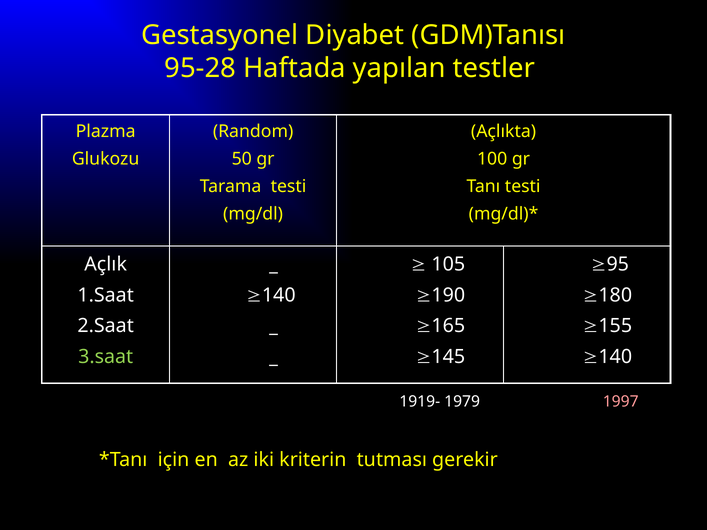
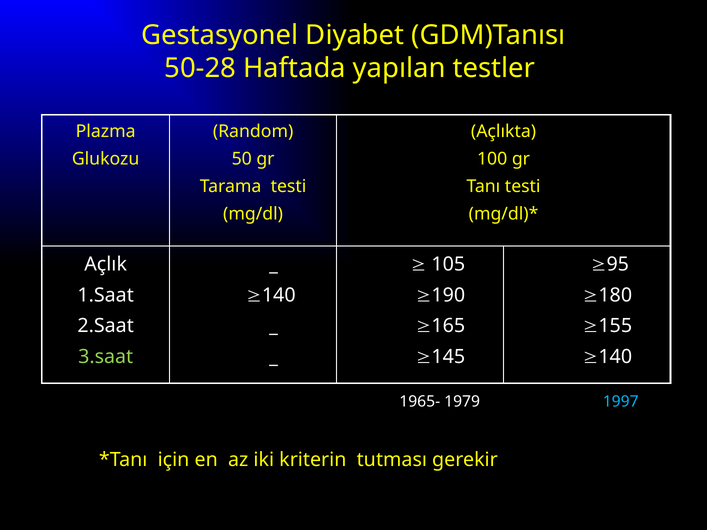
95-28: 95-28 -> 50-28 (200, 68)
1919-: 1919- -> 1965- (420, 402)
1997 colour: pink -> light blue (621, 402)
